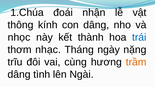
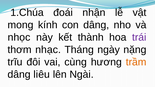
thông: thông -> mong (21, 25)
trái colour: blue -> purple (139, 37)
tình: tình -> liêu (42, 75)
